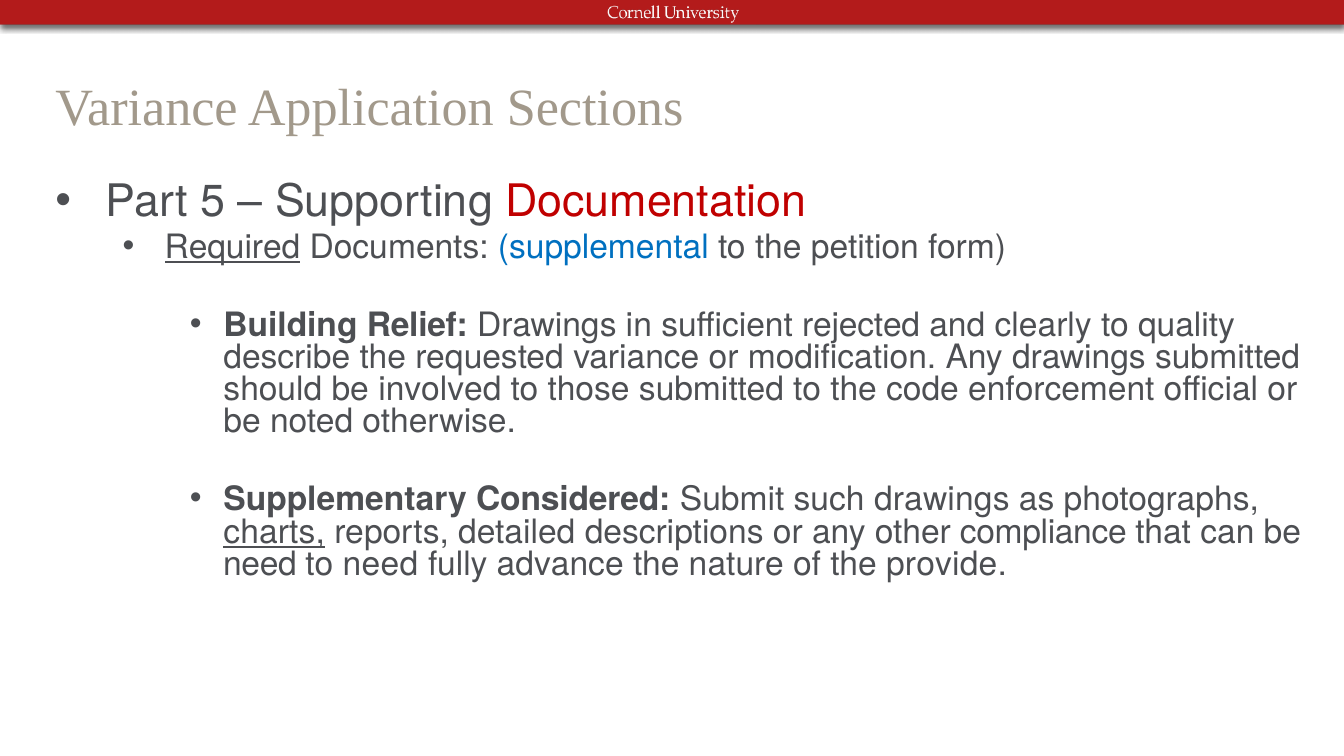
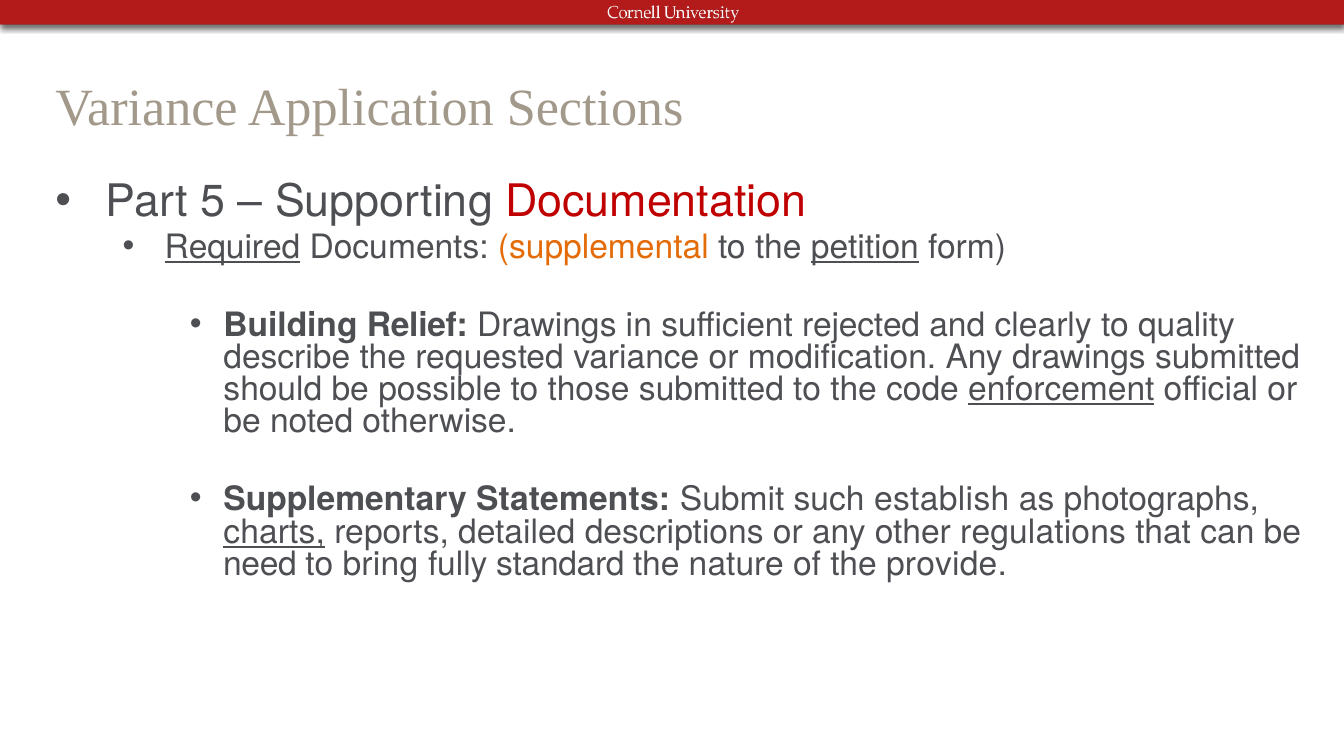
supplemental colour: blue -> orange (603, 247)
petition underline: none -> present (865, 247)
involved: involved -> possible (440, 390)
enforcement underline: none -> present (1061, 390)
Considered: Considered -> Statements (573, 500)
such drawings: drawings -> establish (942, 500)
compliance: compliance -> regulations (1043, 532)
to need: need -> bring (380, 564)
advance: advance -> standard (560, 564)
